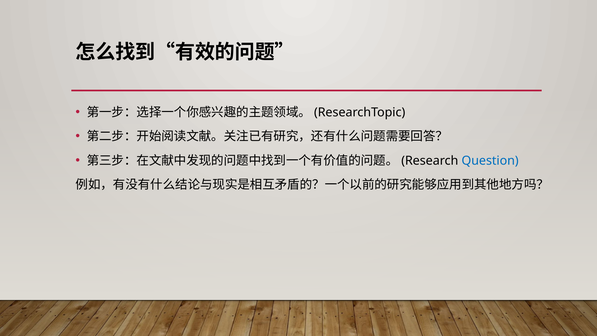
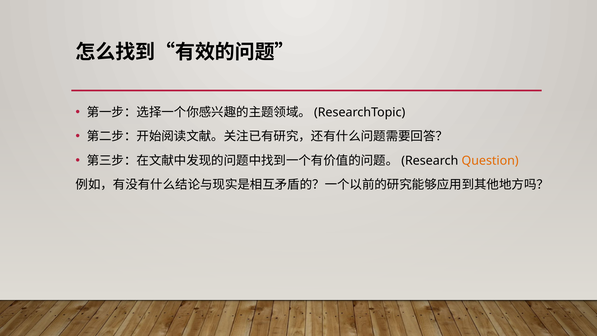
Question colour: blue -> orange (490, 161)
